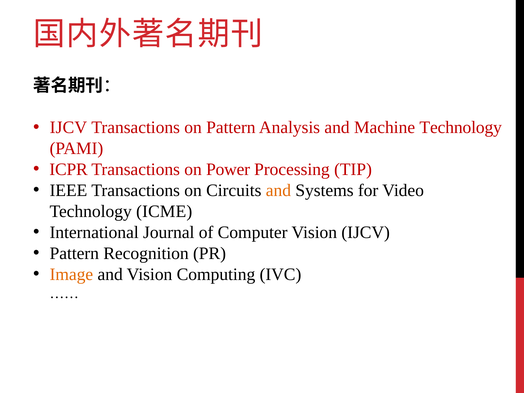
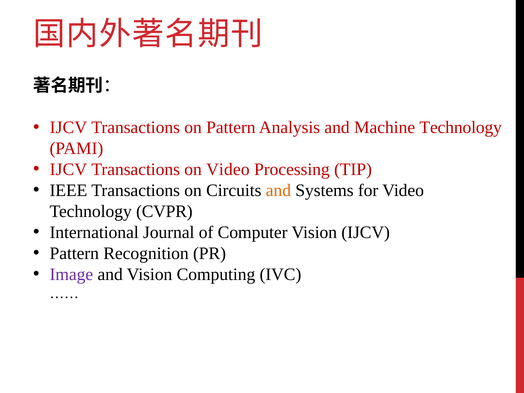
ICPR: ICPR -> IJCV (68, 169)
on Power: Power -> Video (228, 169)
ICME: ICME -> CVPR (164, 211)
Image colour: orange -> purple (71, 274)
